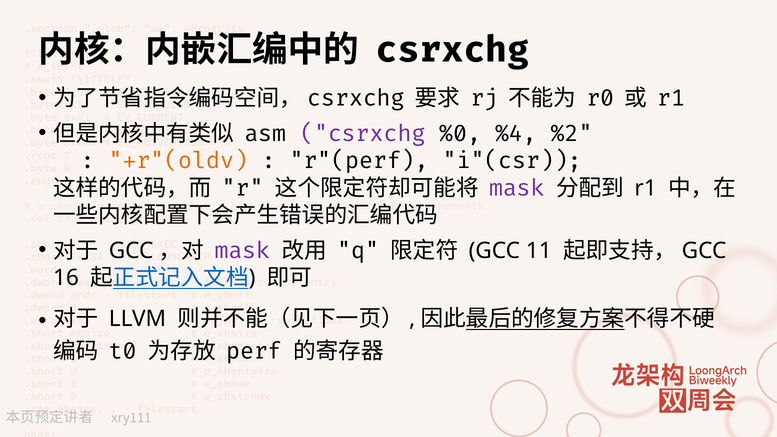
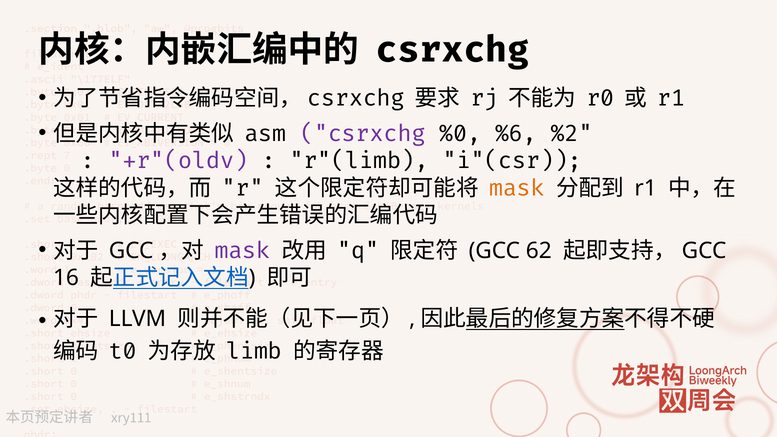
%4: %4 -> %6 (516, 134)
+r"(oldv colour: orange -> purple (178, 161)
r"(perf: r"(perf -> r"(limb (359, 161)
mask colour: purple -> orange (517, 188)
11: 11 -> 62 (539, 251)
perf: perf -> limb (254, 351)
